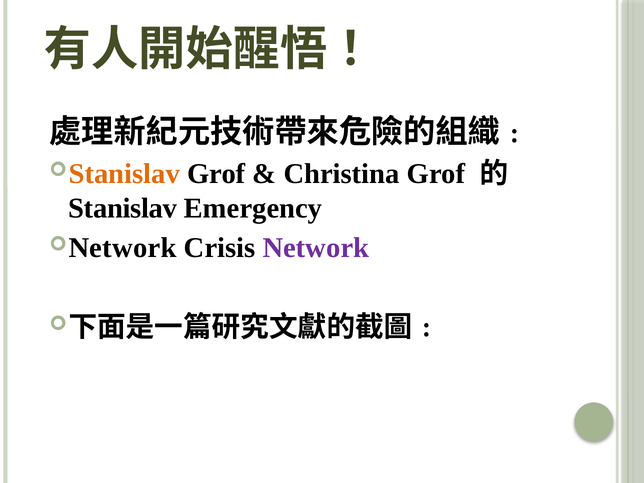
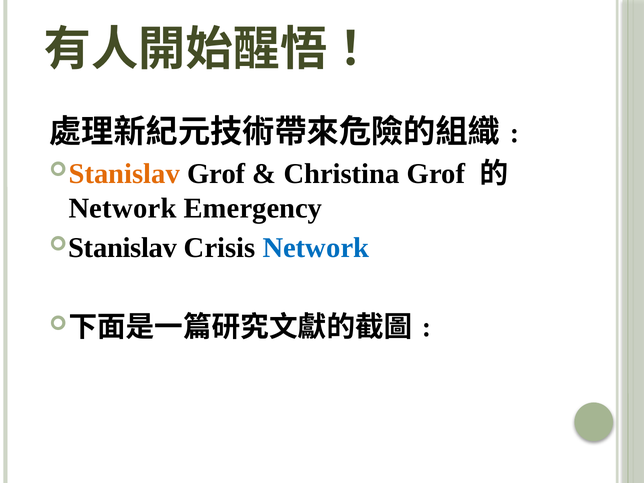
Stanislav: Stanislav -> Network (123, 208)
Network: Network -> Stanislav (123, 248)
Network colour: purple -> blue (316, 248)
